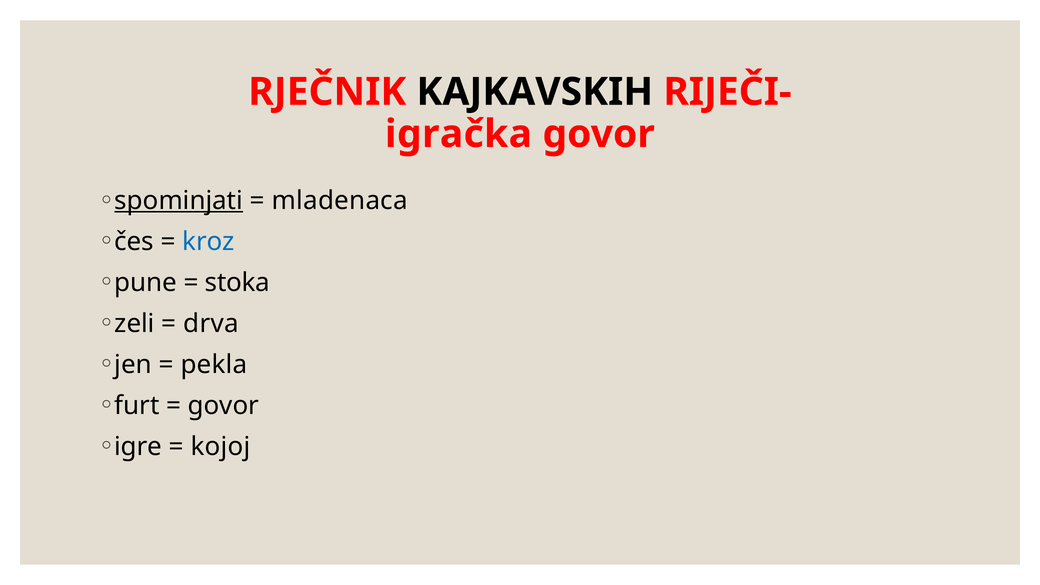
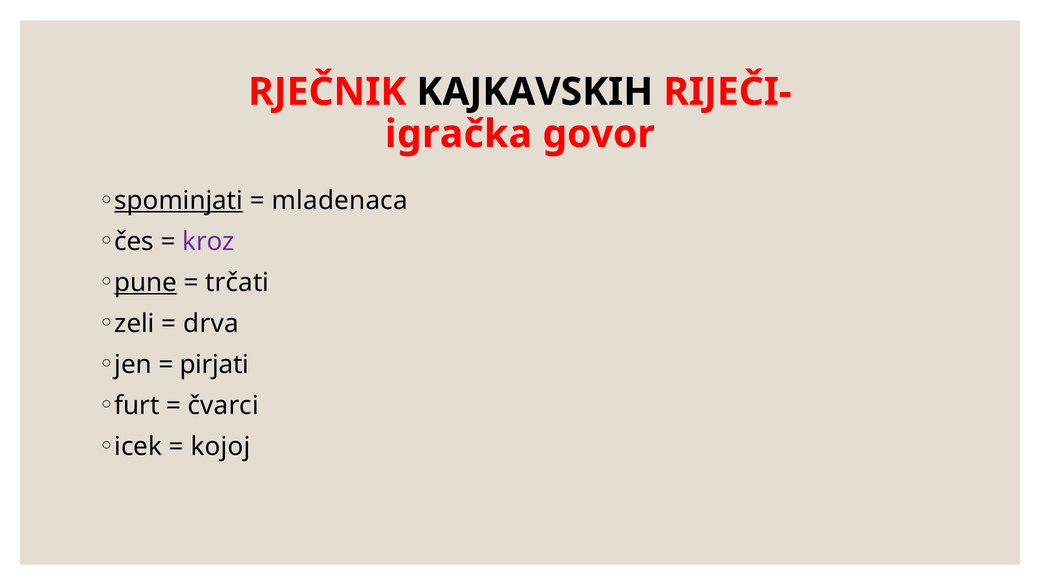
kroz colour: blue -> purple (208, 242)
pune underline: none -> present (146, 283)
stoka: stoka -> trčati (237, 283)
pekla: pekla -> pirjati (214, 365)
govor: govor -> čvarci (223, 406)
igre: igre -> icek (138, 447)
